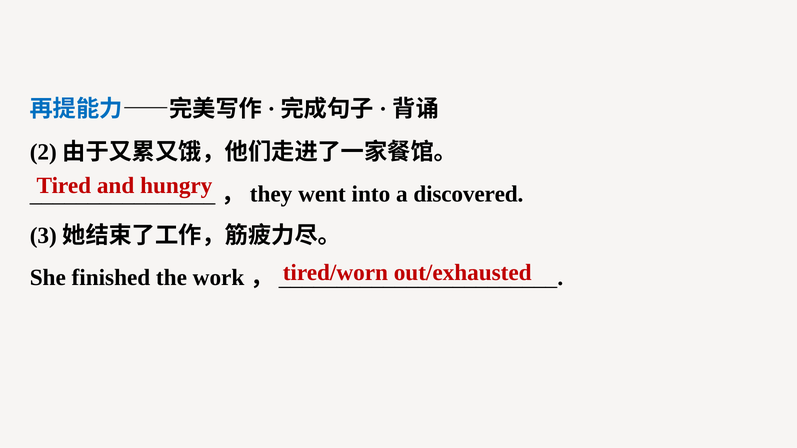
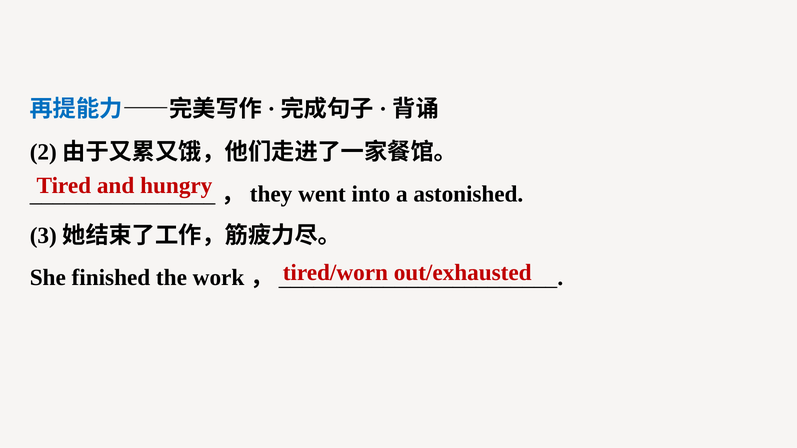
discovered: discovered -> astonished (468, 194)
